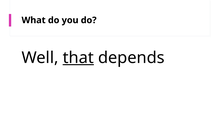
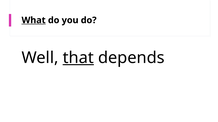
What underline: none -> present (34, 20)
